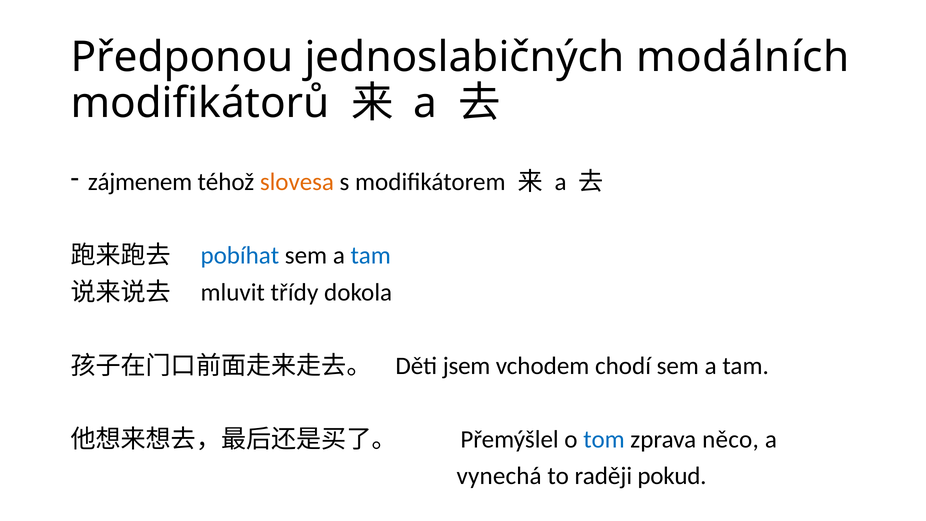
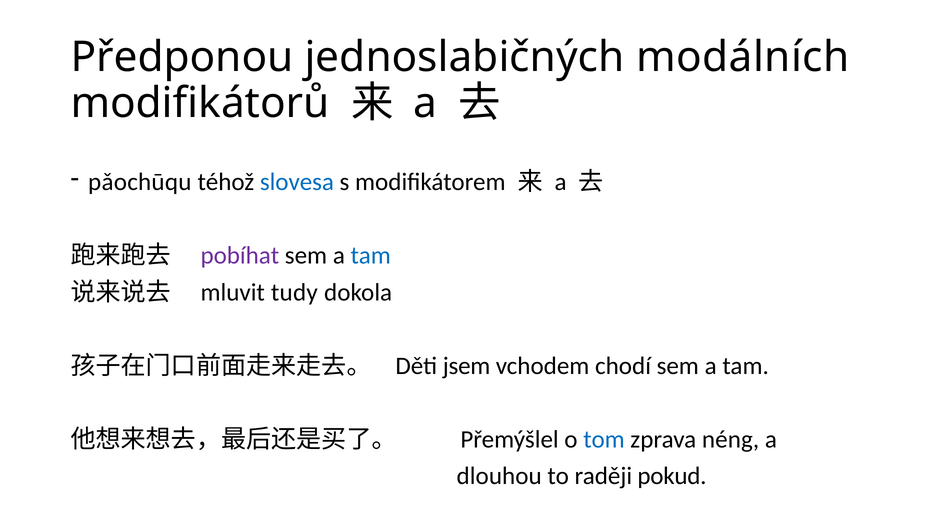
zájmenem: zájmenem -> pǎochūqu (140, 182)
slovesa colour: orange -> blue (297, 182)
pobíhat colour: blue -> purple (240, 256)
třídy: třídy -> tudy (294, 292)
něco: něco -> néng (731, 439)
vynechá: vynechá -> dlouhou (499, 476)
